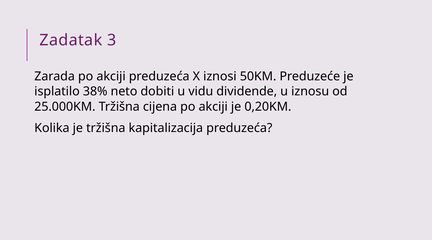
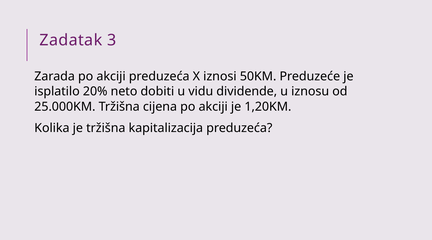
38%: 38% -> 20% (95, 92)
0,20KM: 0,20KM -> 1,20KM (268, 107)
